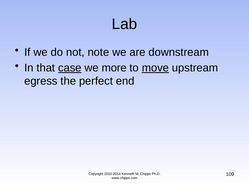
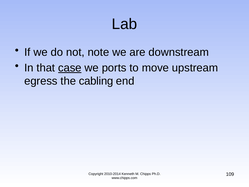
more: more -> ports (114, 68)
move underline: present -> none (155, 68)
perfect: perfect -> cabling (96, 81)
